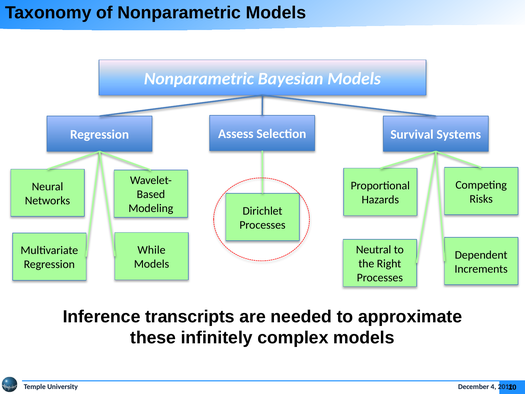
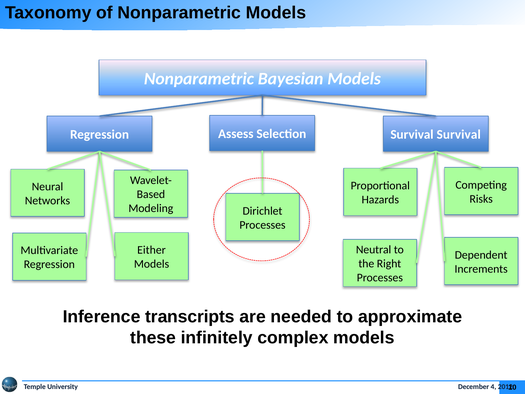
Survival Systems: Systems -> Survival (459, 135)
While: While -> Either (152, 250)
